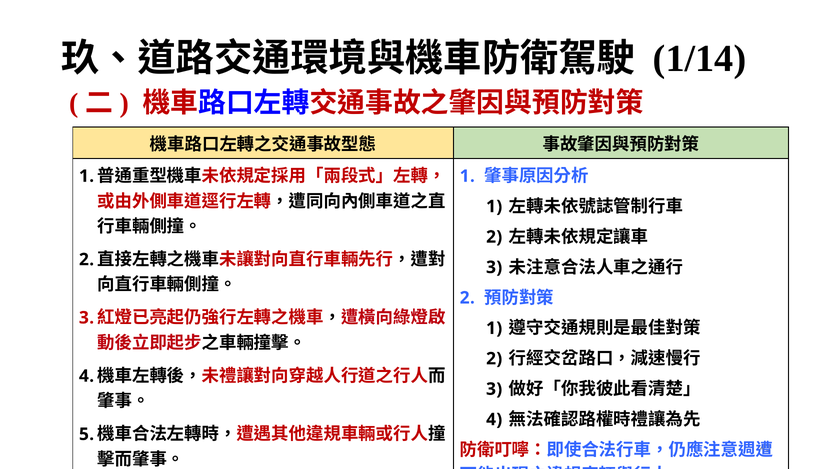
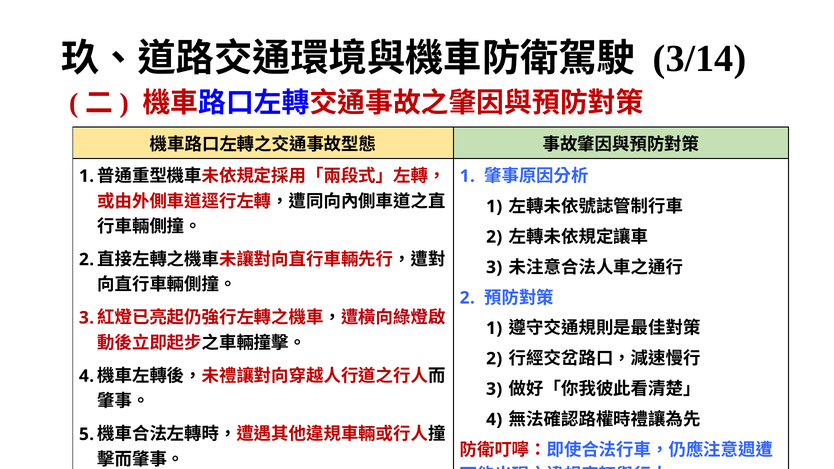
1/14: 1/14 -> 3/14 (700, 59)
